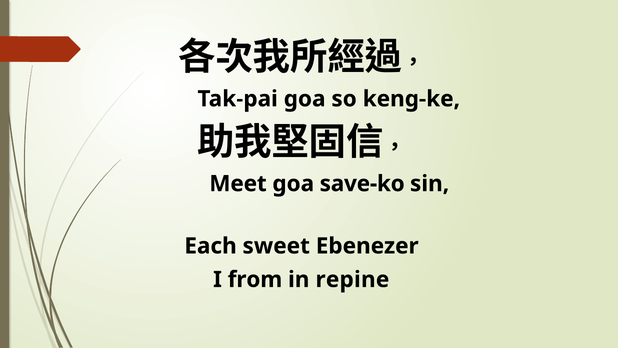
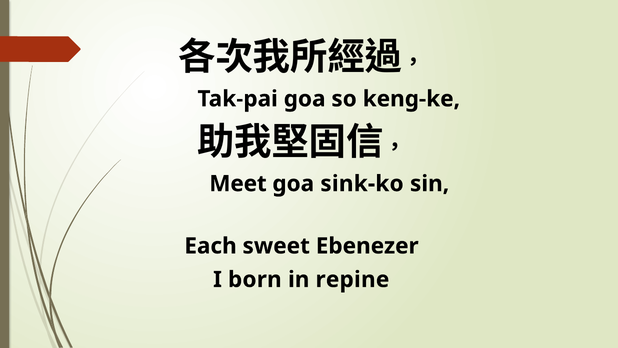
save-ko: save-ko -> sink-ko (362, 184)
from: from -> born (255, 279)
